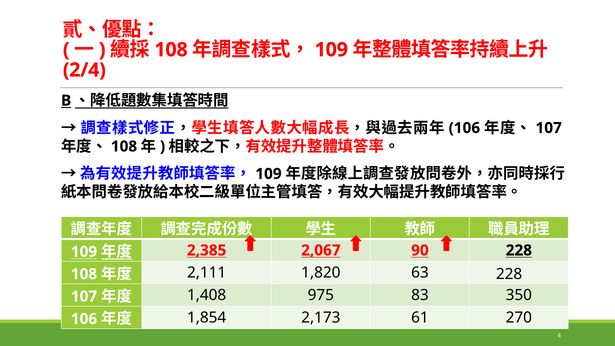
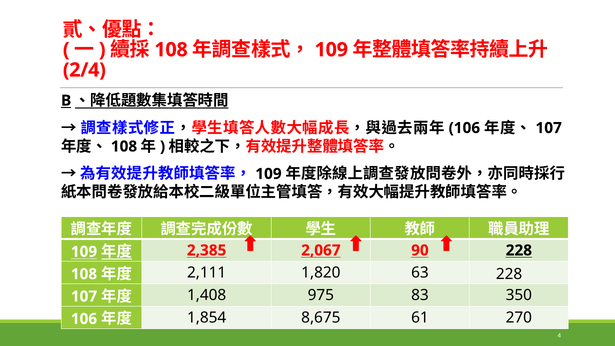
2,173: 2,173 -> 8,675 (321, 317)
